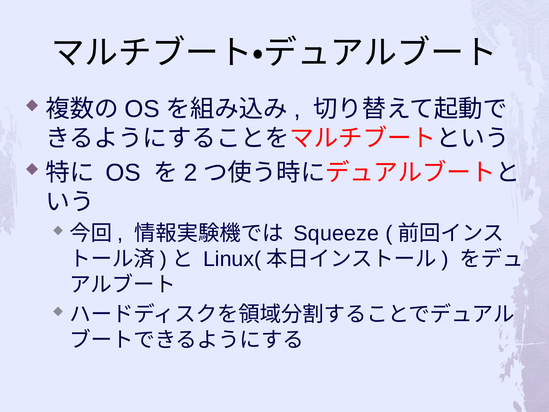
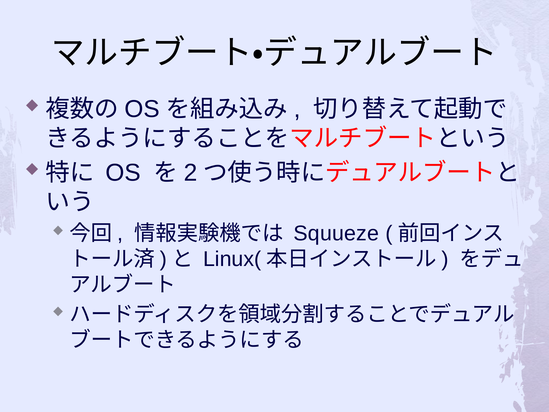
Squeeze: Squeeze -> Squueze (336, 233)
